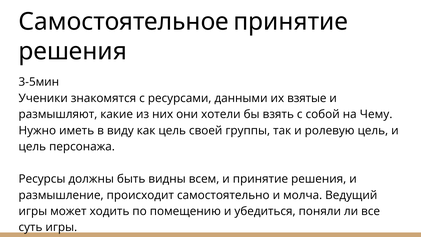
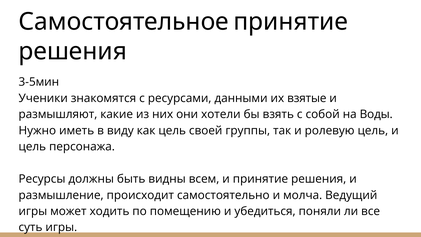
Чему: Чему -> Воды (376, 114)
